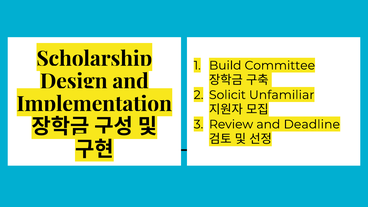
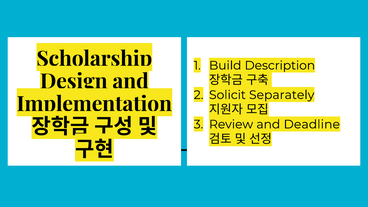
Committee: Committee -> Description (280, 65)
Unfamiliar: Unfamiliar -> Separately (282, 95)
